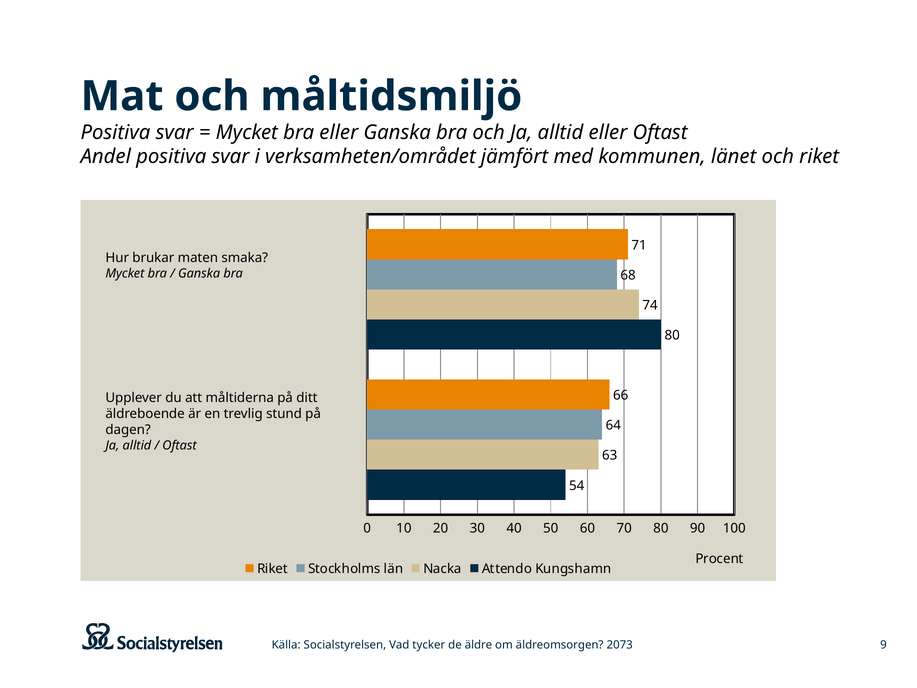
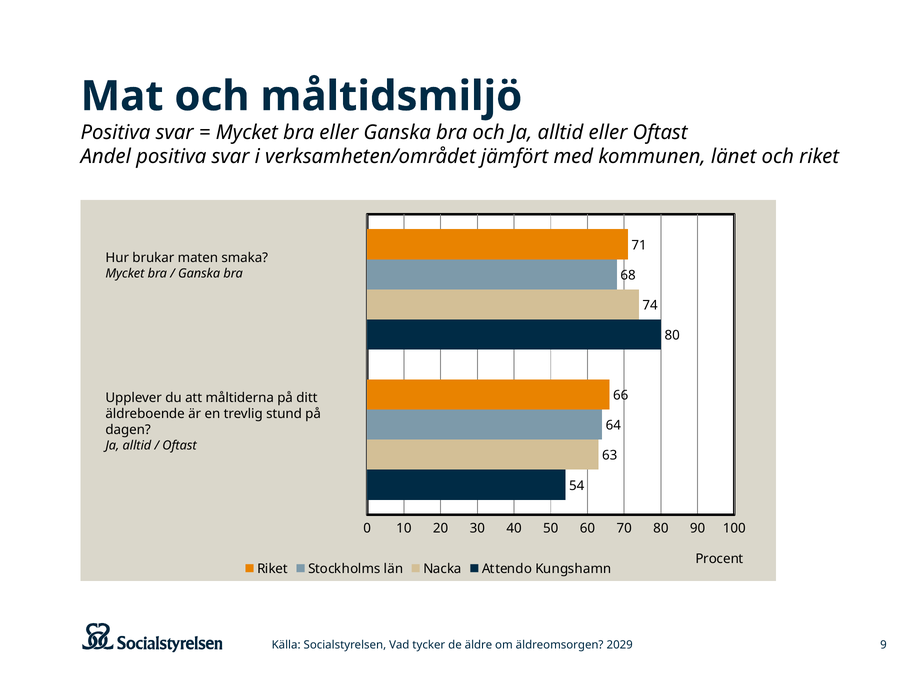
2073: 2073 -> 2029 (620, 645)
